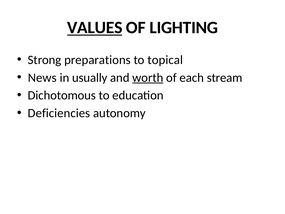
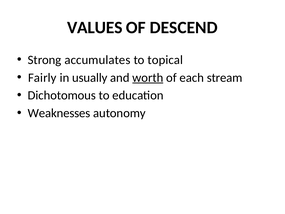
VALUES underline: present -> none (95, 28)
LIGHTING: LIGHTING -> DESCEND (184, 28)
preparations: preparations -> accumulates (97, 60)
News: News -> Fairly (42, 78)
Deficiencies: Deficiencies -> Weaknesses (59, 113)
